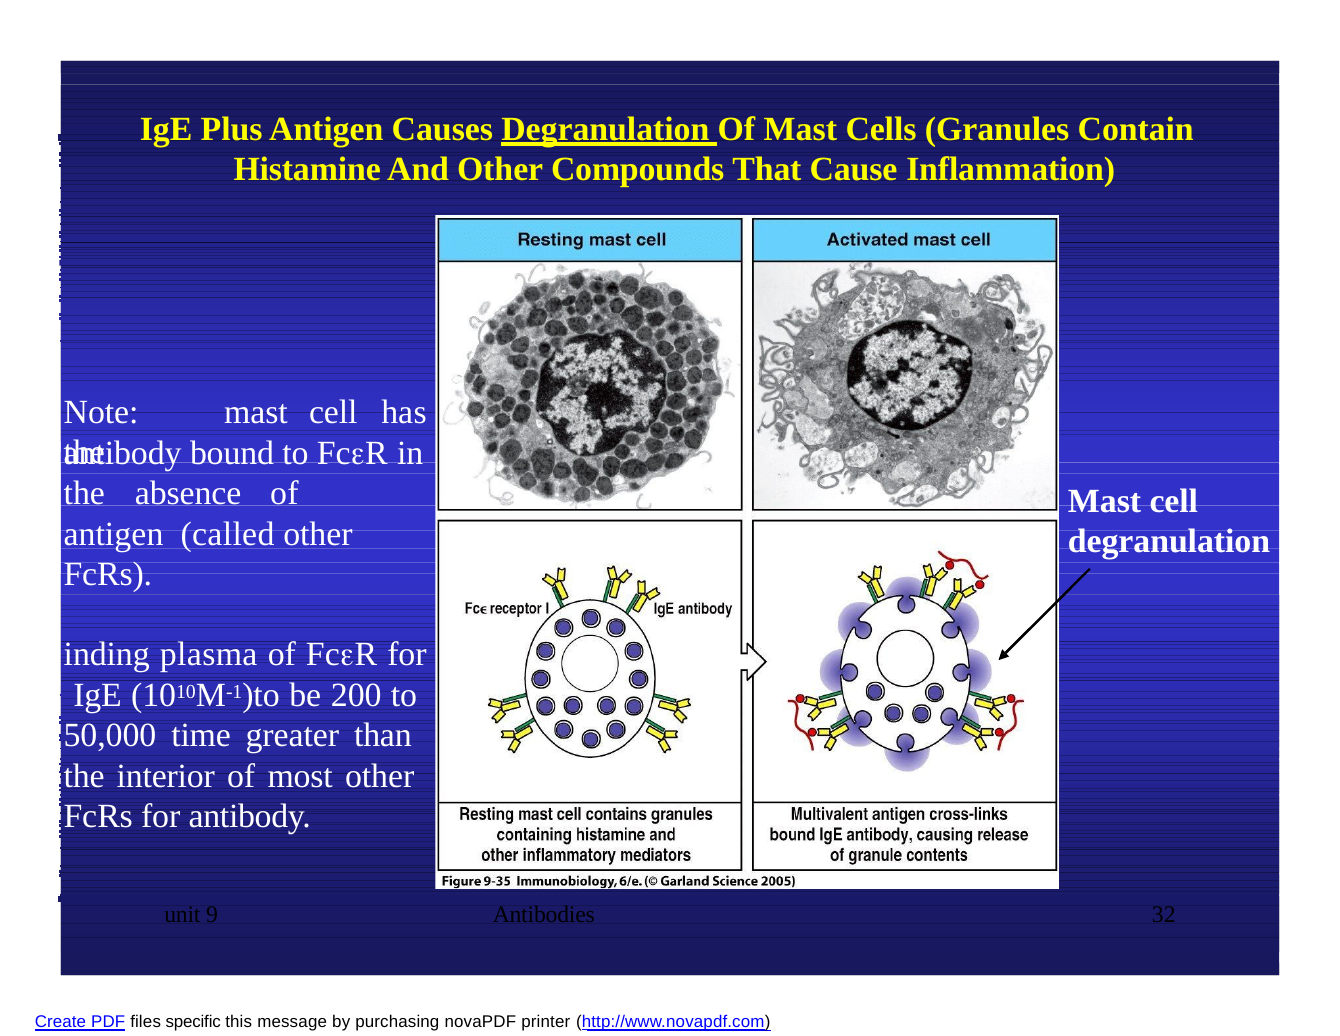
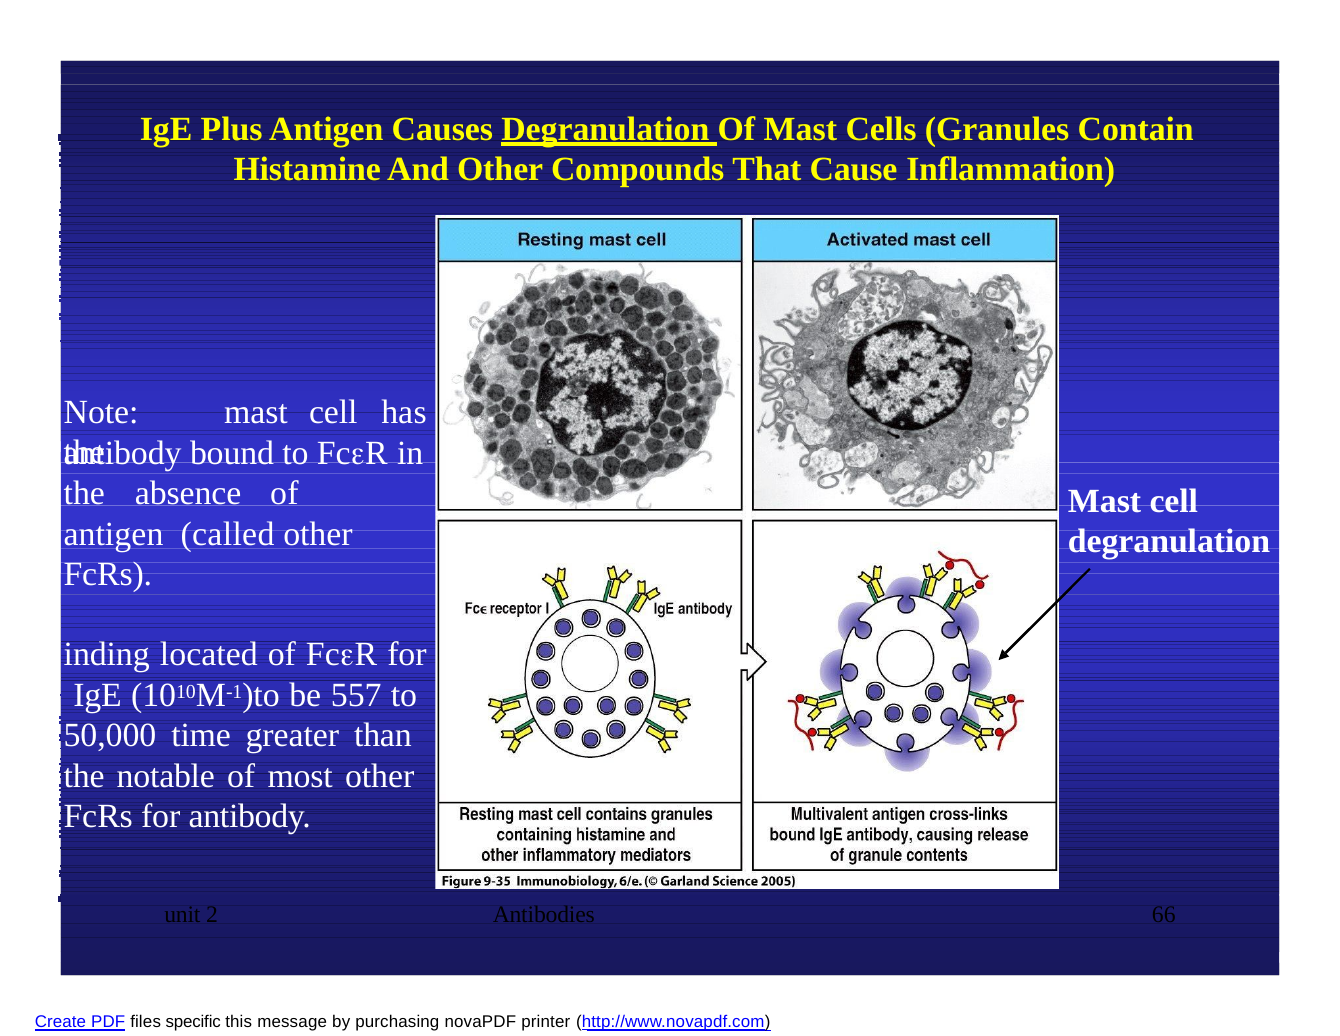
plasma: plasma -> located (209, 654)
200: 200 -> 557 (356, 695)
interior: interior -> notable (166, 776)
9: 9 -> 2 (212, 914)
32: 32 -> 66 (1164, 914)
